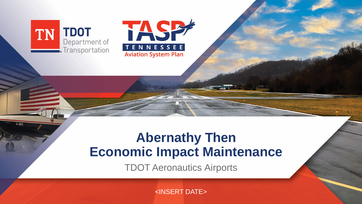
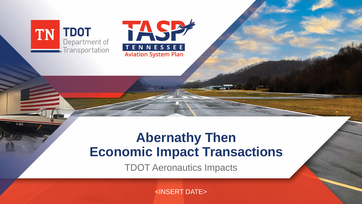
Maintenance: Maintenance -> Transactions (243, 152)
Airports: Airports -> Impacts (221, 168)
